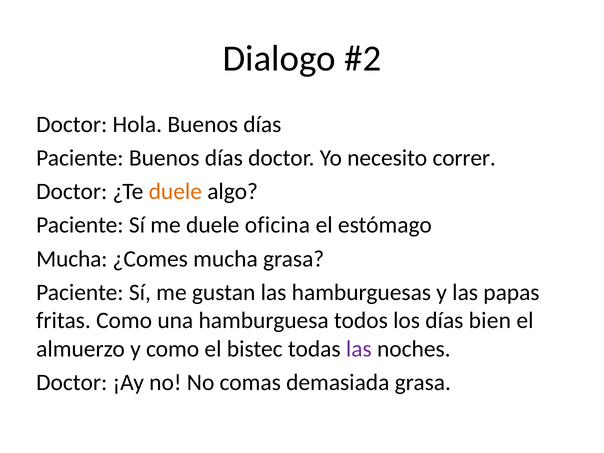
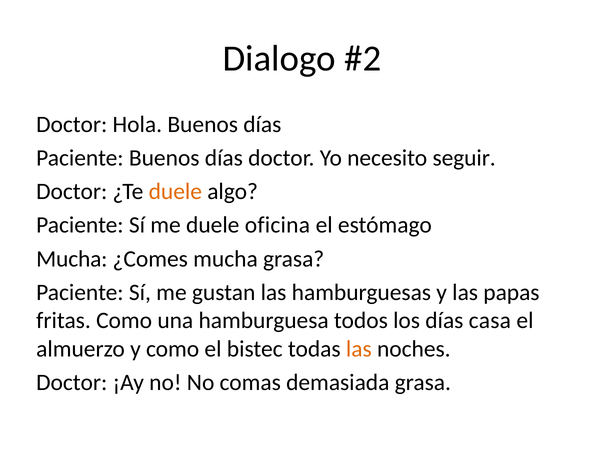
correr: correr -> seguir (464, 158)
bien: bien -> casa (490, 321)
las colour: purple -> orange (359, 349)
